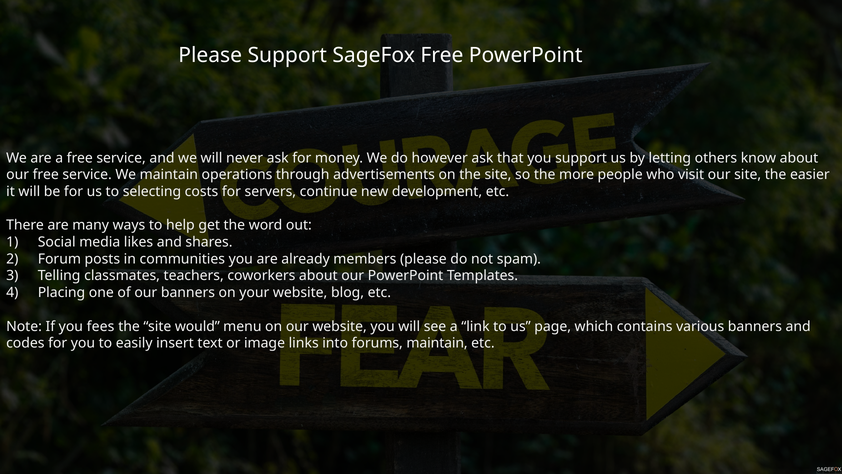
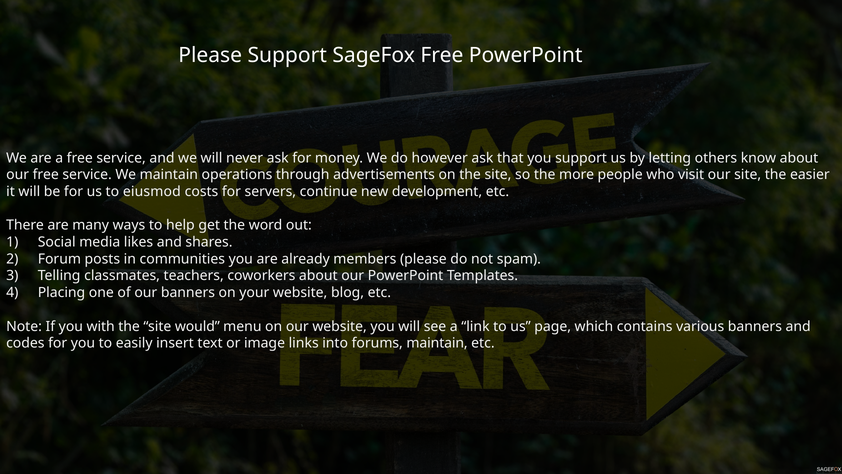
selecting: selecting -> eiusmod (152, 191)
fees: fees -> with (101, 326)
